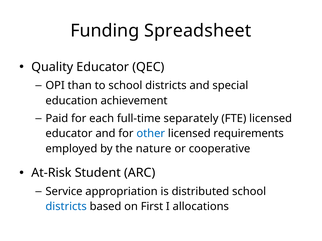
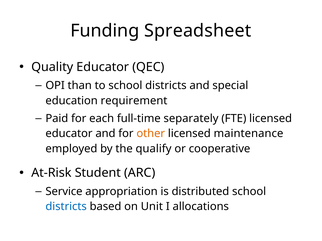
achievement: achievement -> requirement (134, 101)
other colour: blue -> orange (151, 134)
requirements: requirements -> maintenance (249, 134)
nature: nature -> qualify (154, 149)
First: First -> Unit (152, 207)
